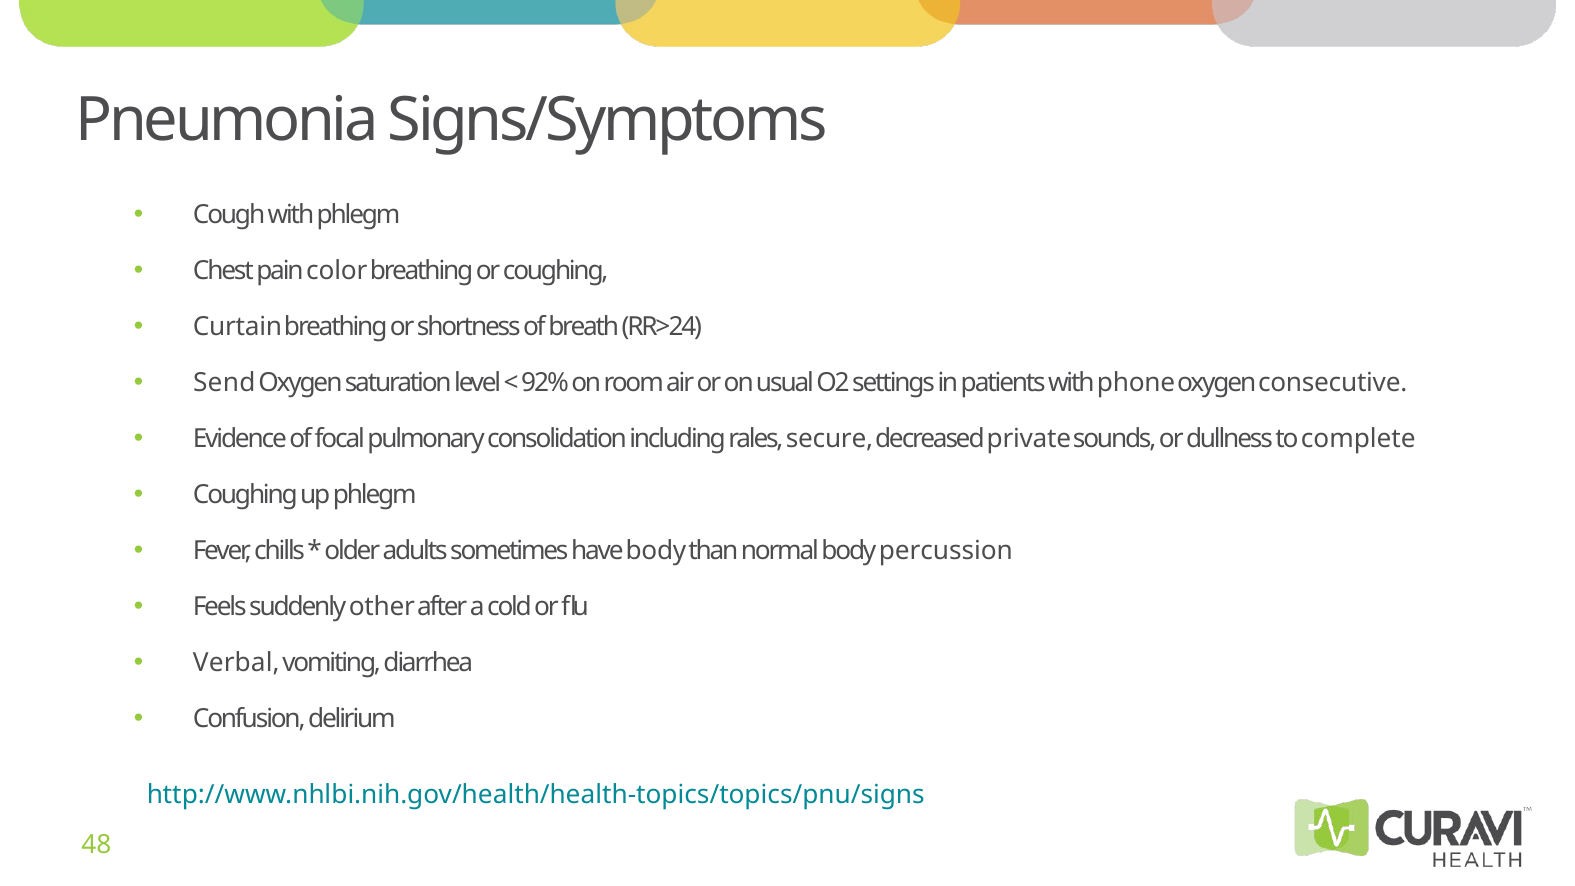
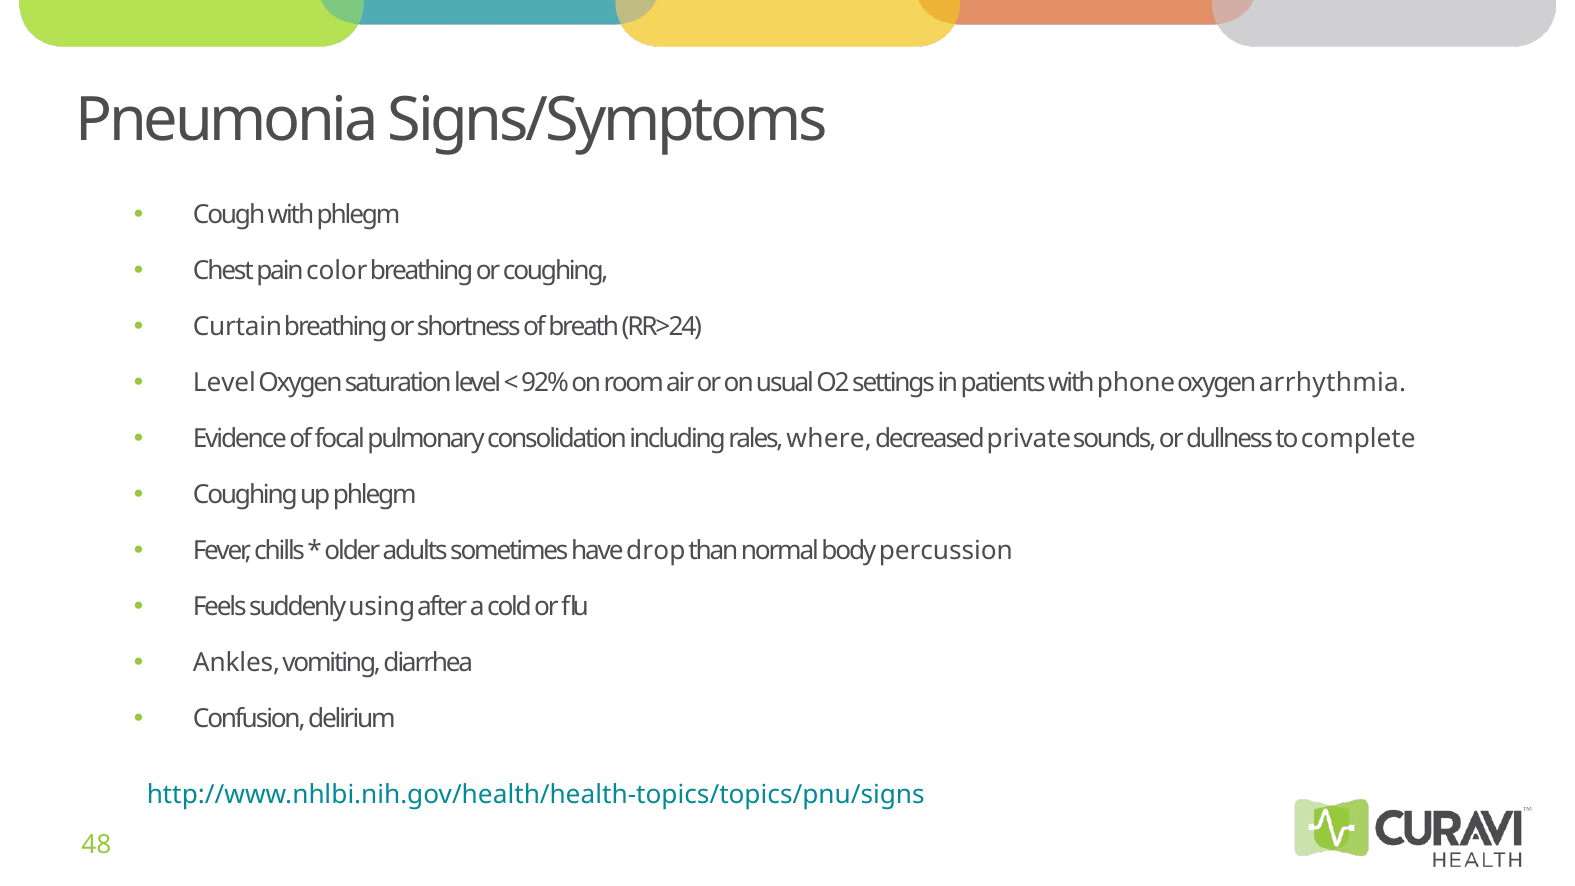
Send: Send -> Level (224, 383)
consecutive: consecutive -> arrhythmia (1332, 383)
secure: secure -> where (829, 439)
have body: body -> drop (656, 551)
other: other -> using (382, 607)
Verbal: Verbal -> Ankles (237, 663)
